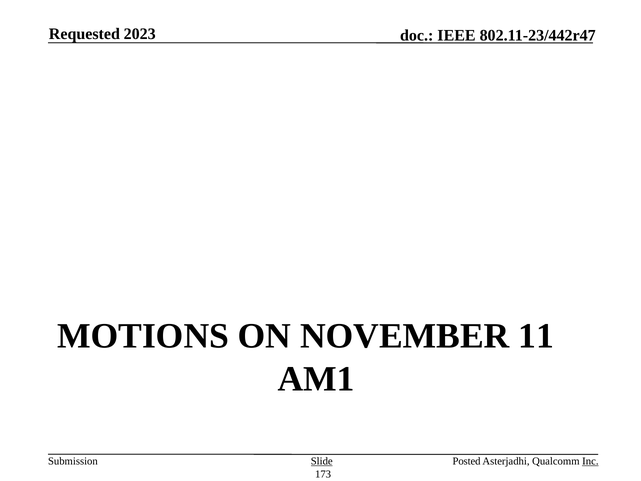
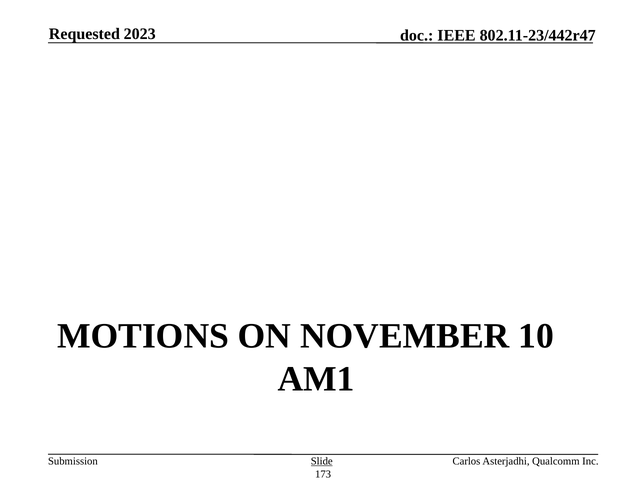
11: 11 -> 10 (536, 336)
Posted: Posted -> Carlos (466, 461)
Inc underline: present -> none (590, 461)
